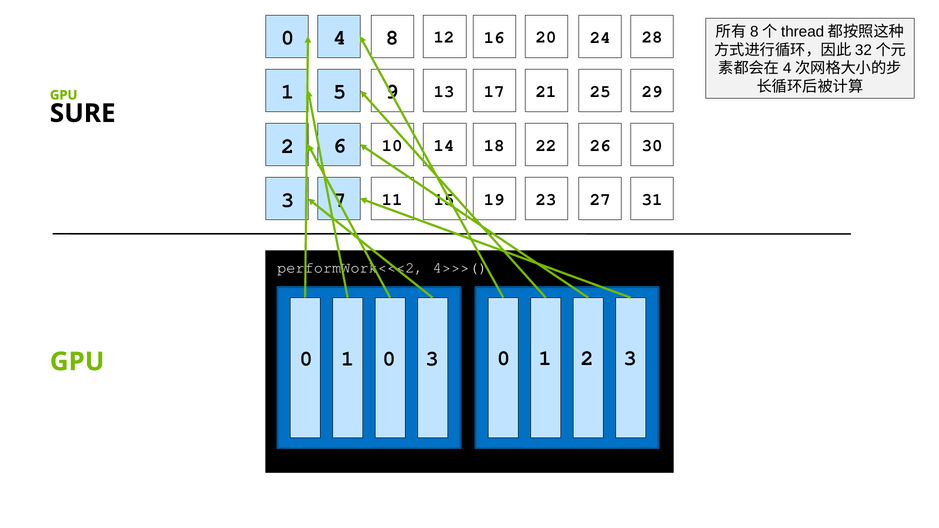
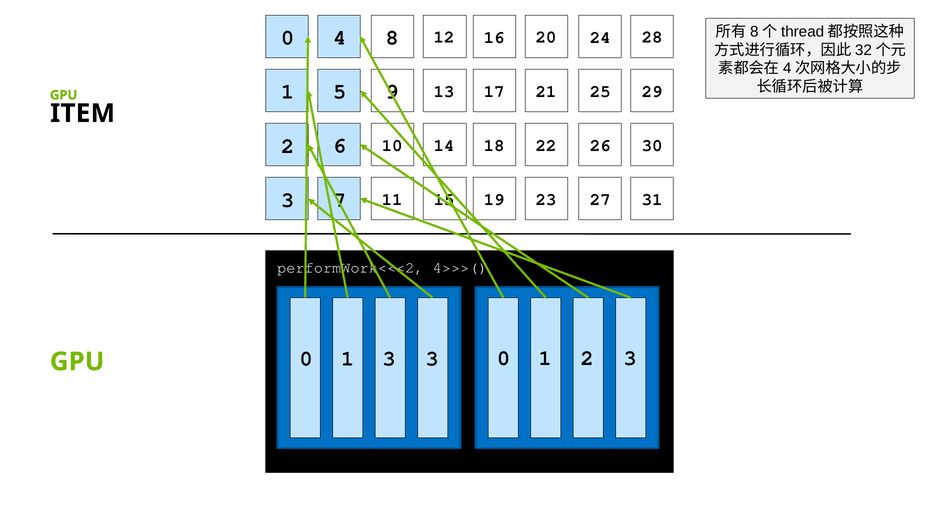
SURE: SURE -> ITEM (83, 113)
1 0: 0 -> 3 (389, 359)
